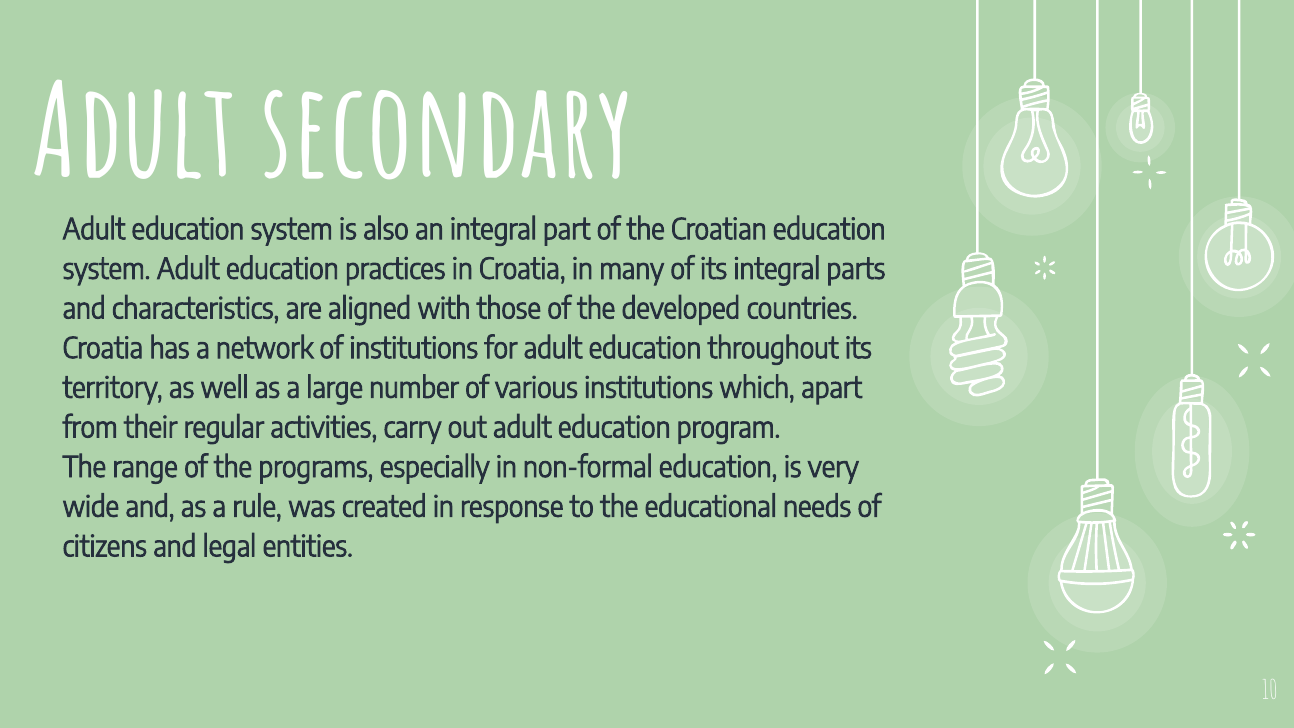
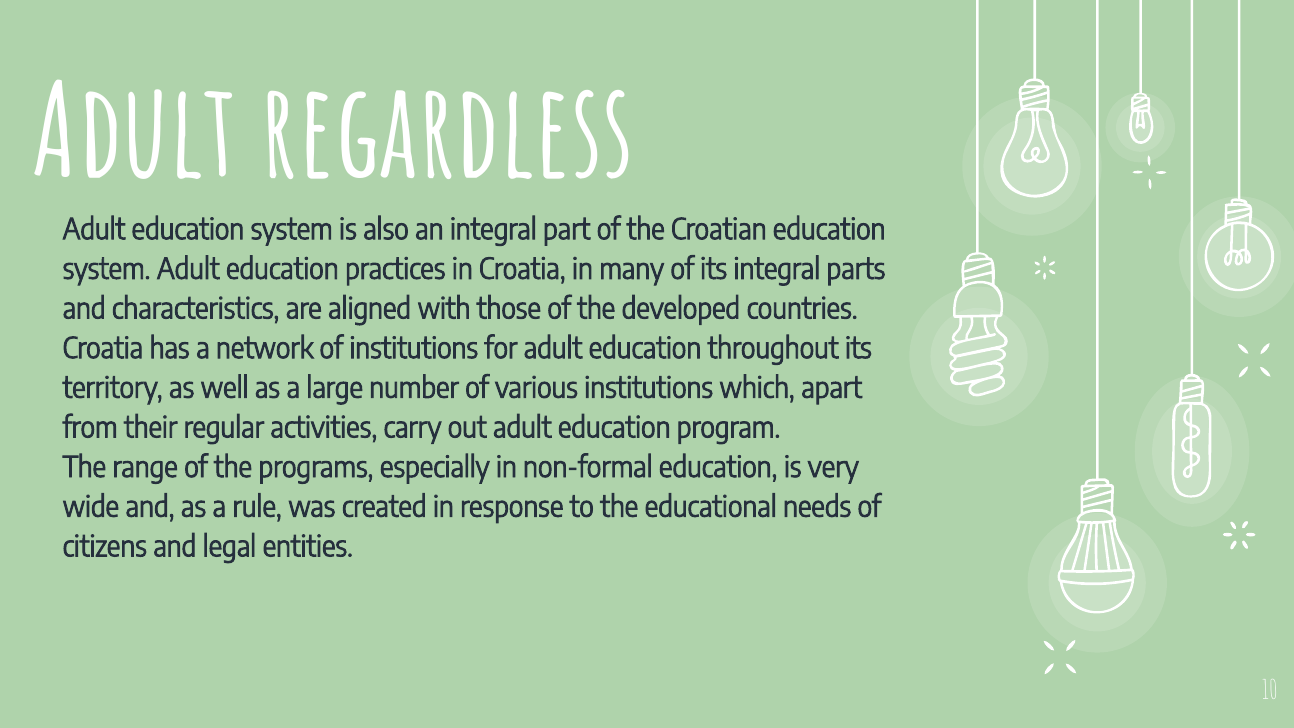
secondary: secondary -> regardless (448, 135)
